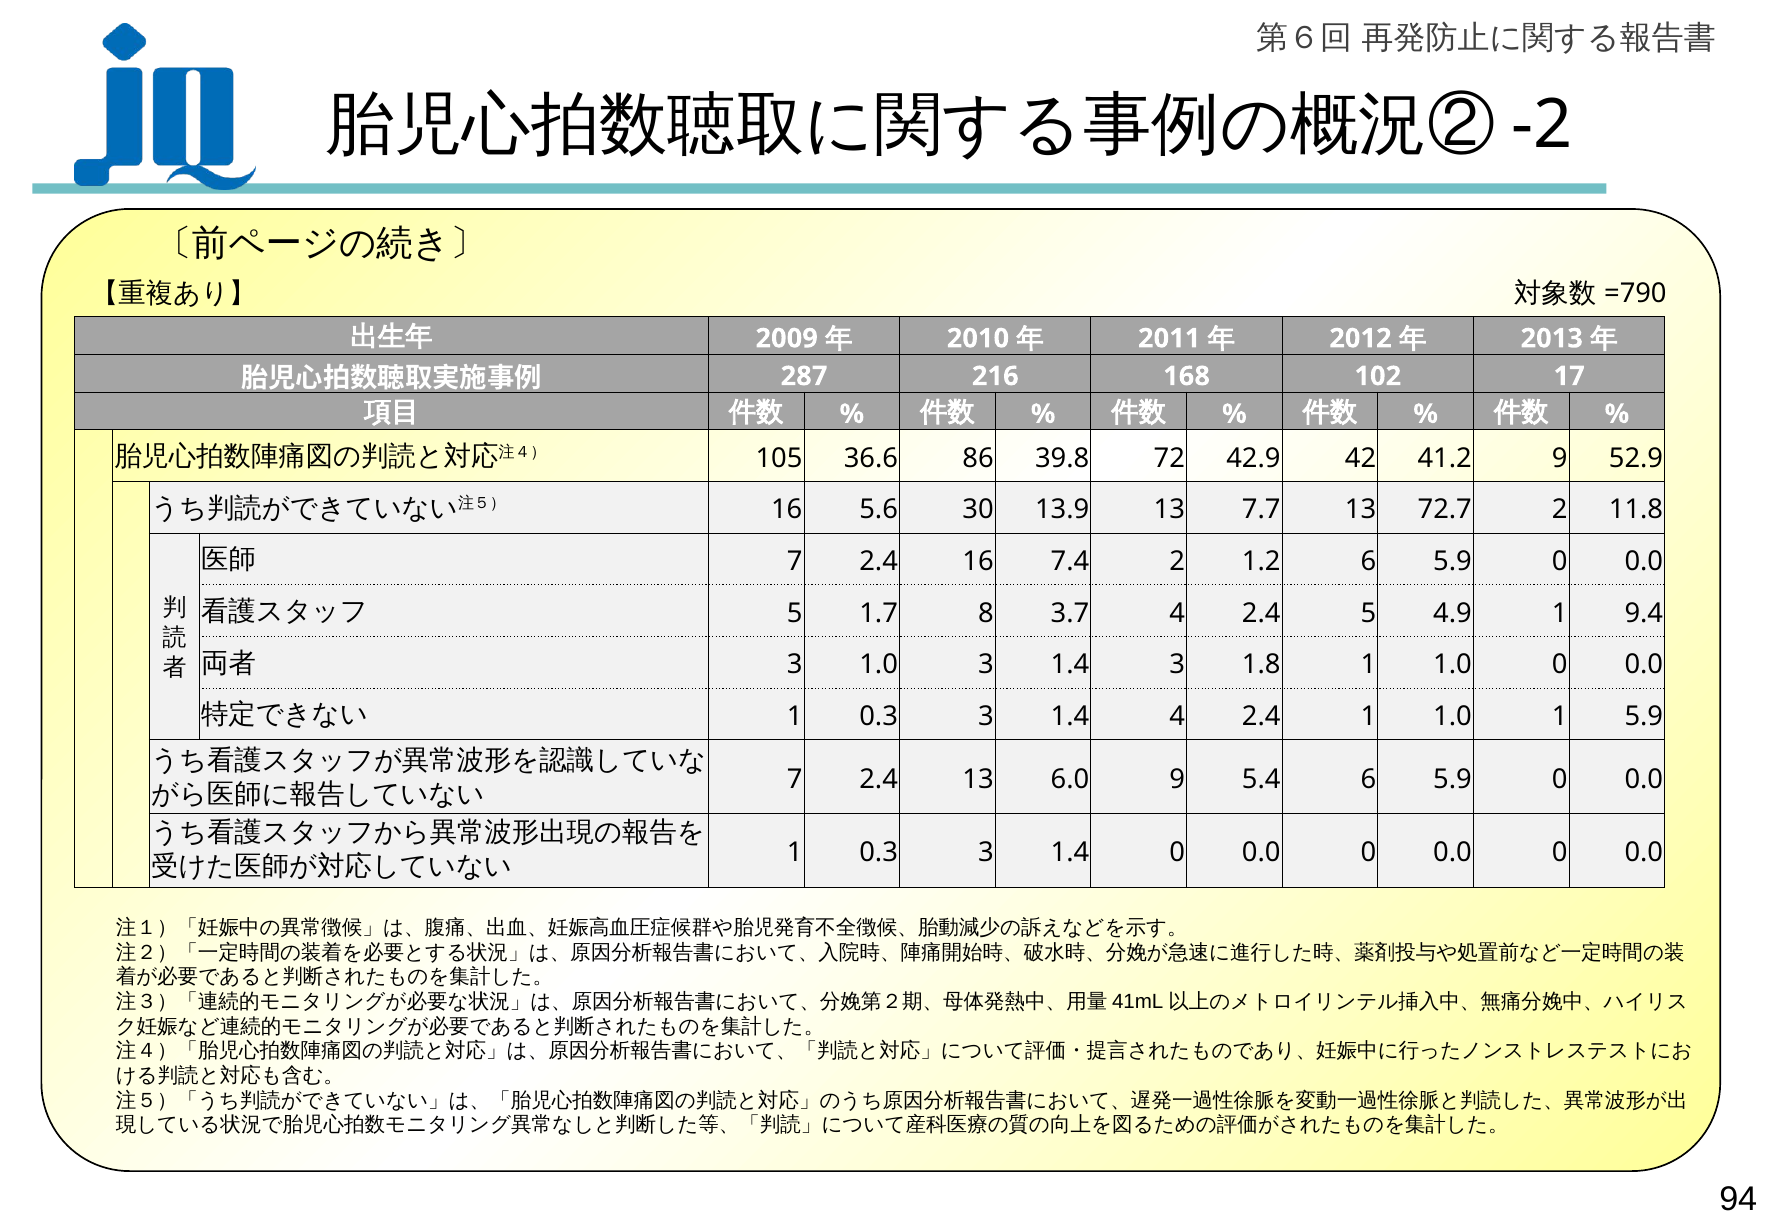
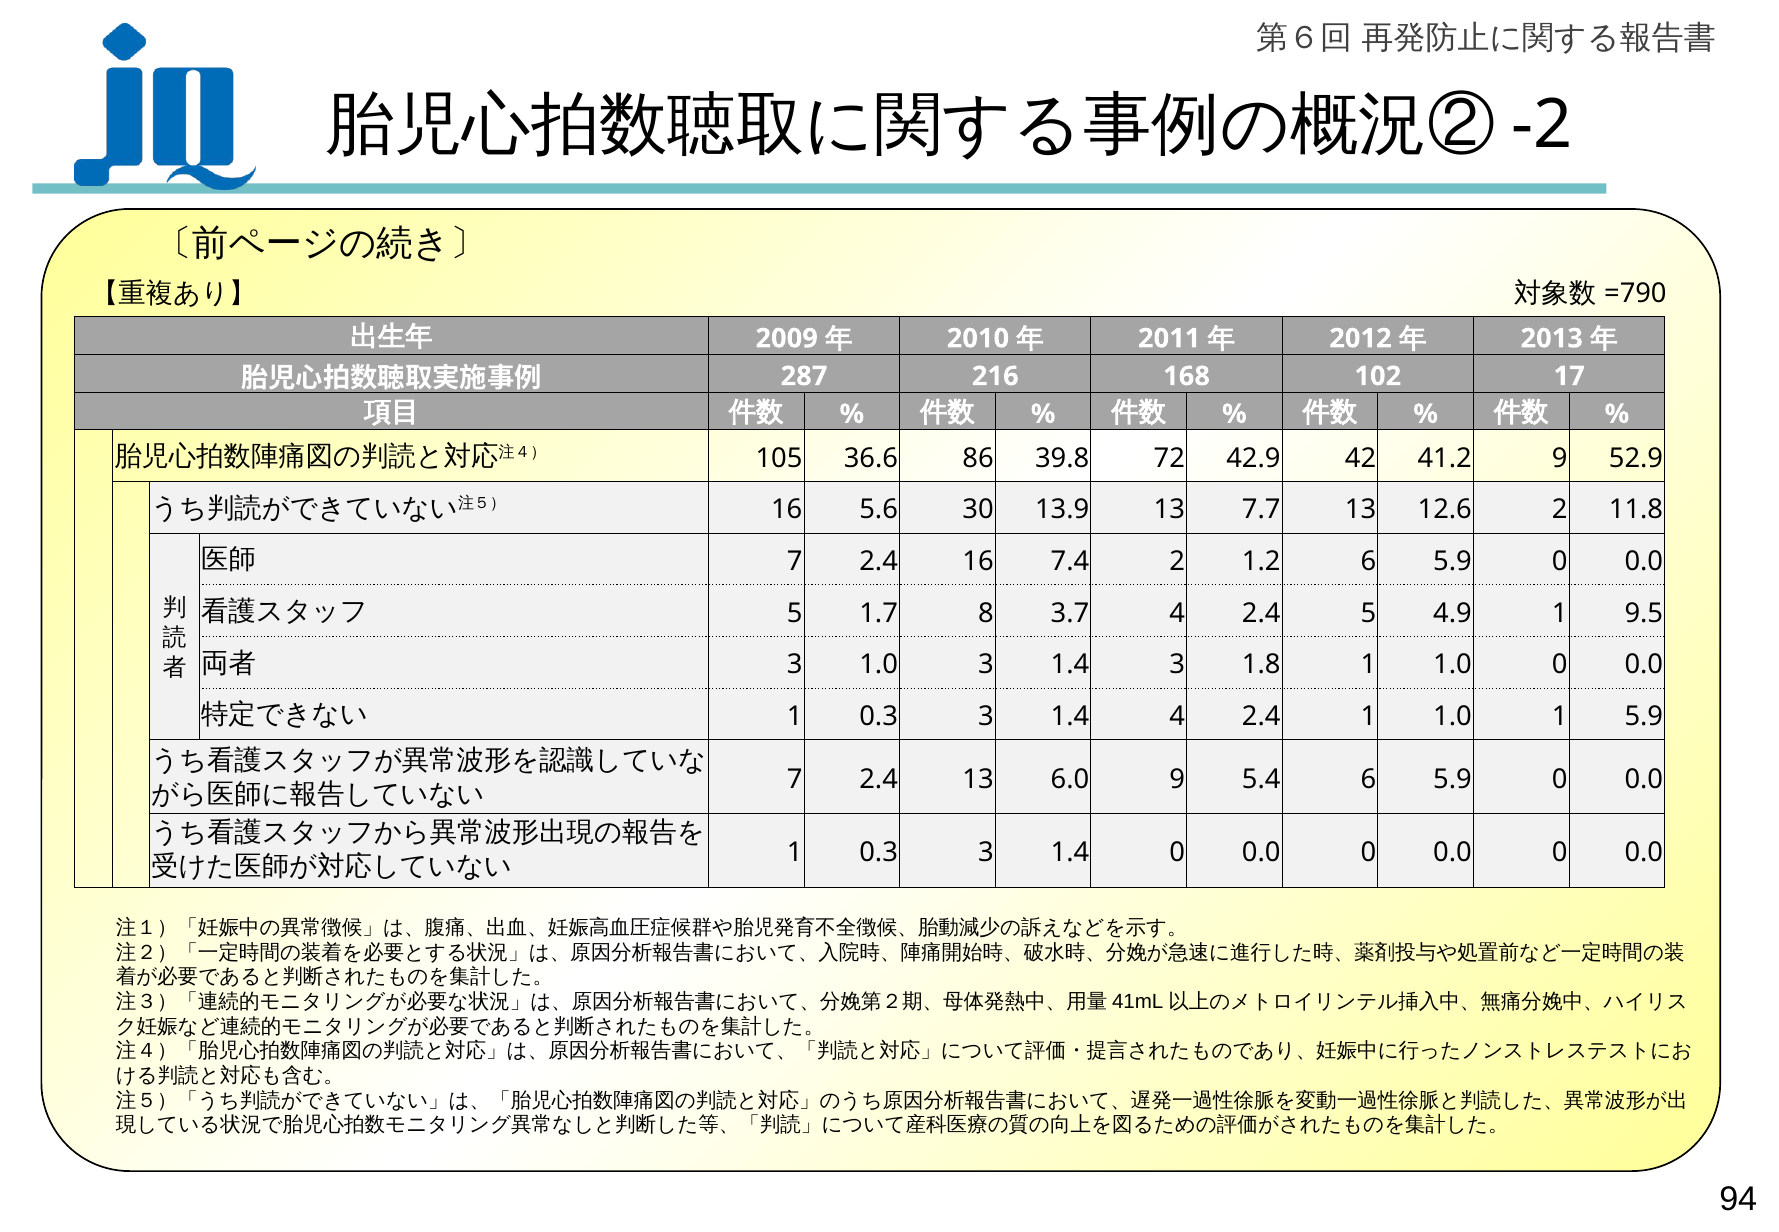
72.7: 72.7 -> 12.6 (1445, 510)
9.4: 9.4 -> 9.5 (1644, 613)
